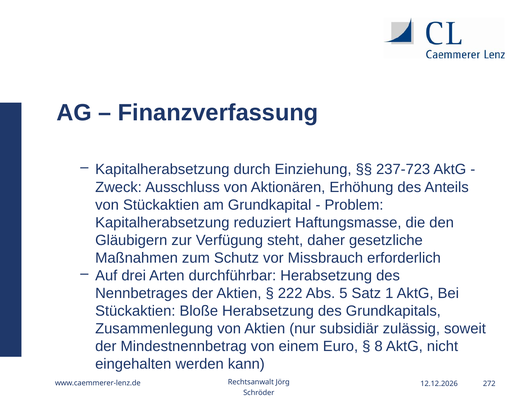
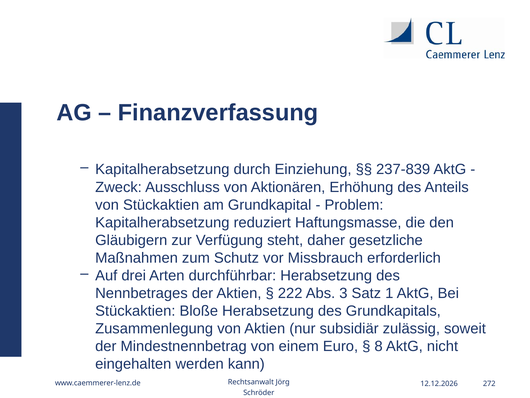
237-723: 237-723 -> 237-839 (403, 169)
5: 5 -> 3 (343, 293)
